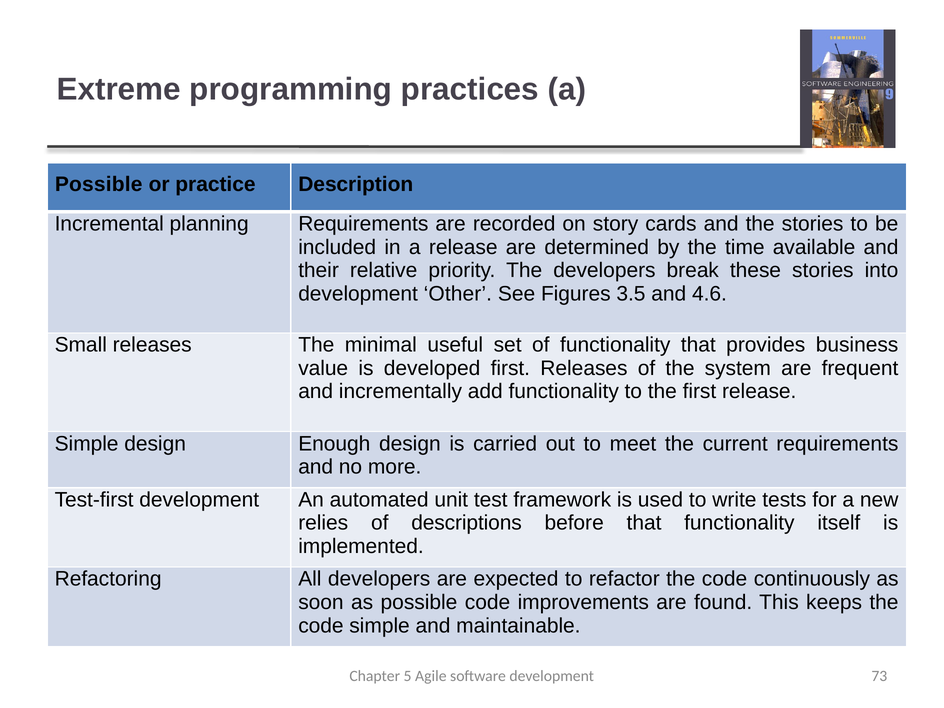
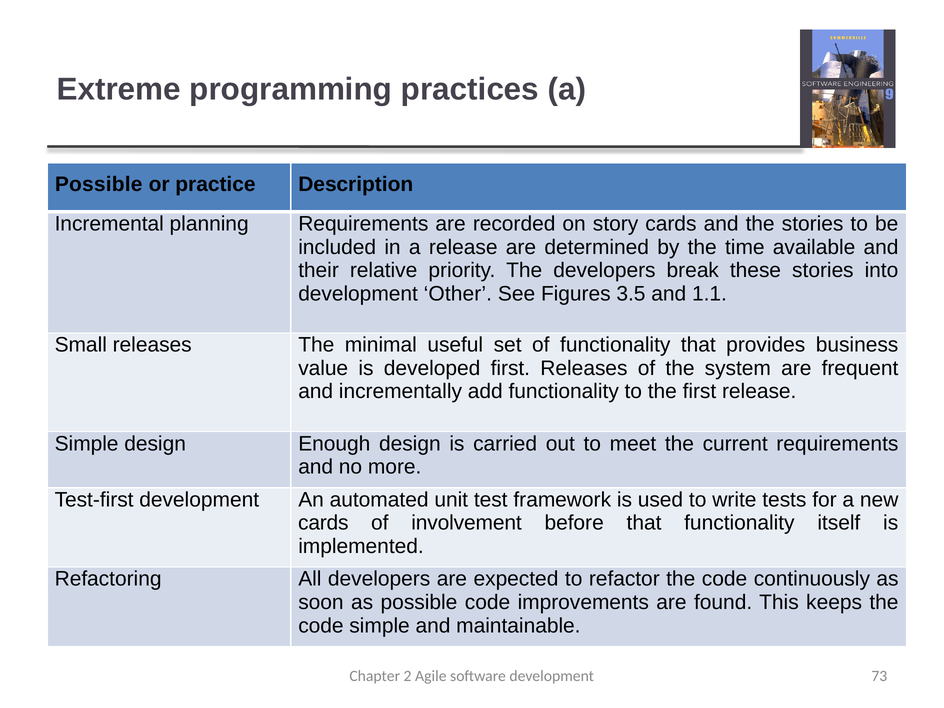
4.6: 4.6 -> 1.1 (709, 294)
relies: relies -> cards (323, 523)
descriptions: descriptions -> involvement (467, 523)
5: 5 -> 2 (408, 676)
